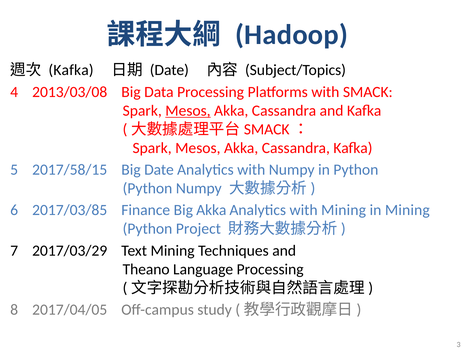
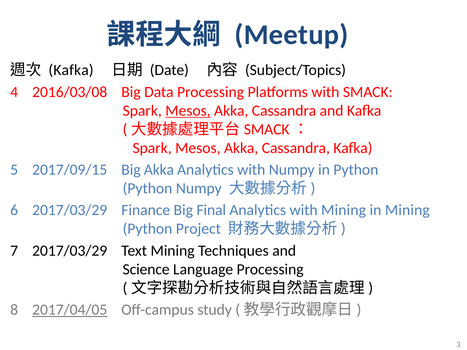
Hadoop: Hadoop -> Meetup (292, 35)
2013/03/08: 2013/03/08 -> 2016/03/08 (70, 92)
2017/58/15: 2017/58/15 -> 2017/09/15 (70, 170)
Big Date: Date -> Akka (159, 170)
6 2017/03/85: 2017/03/85 -> 2017/03/29 (70, 210)
Big Akka: Akka -> Final (211, 210)
Theano: Theano -> Science (146, 269)
2017/04/05 underline: none -> present (70, 310)
